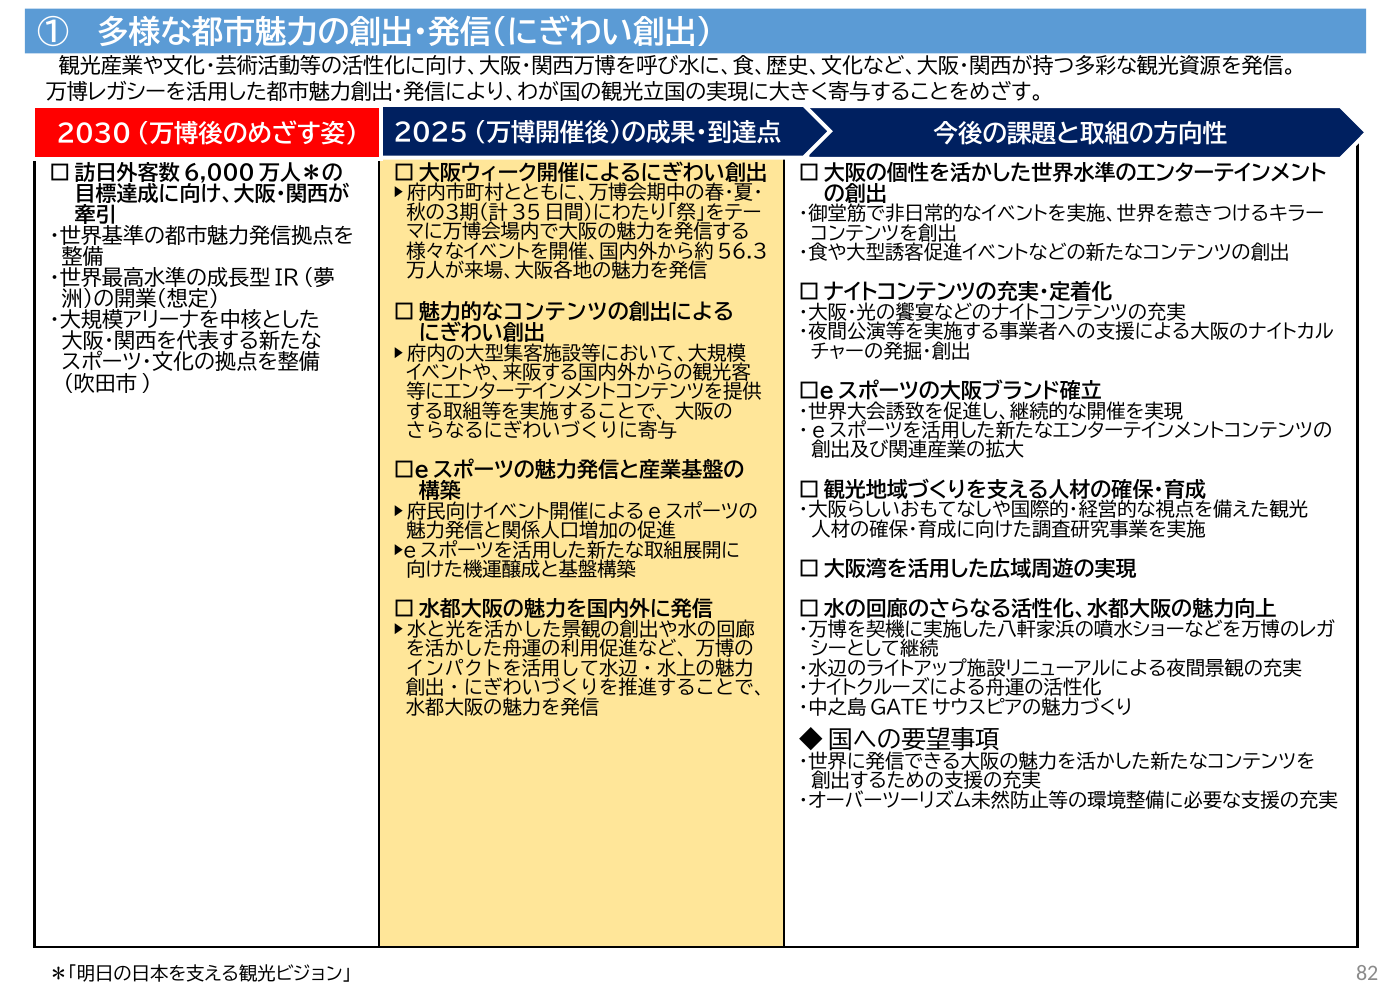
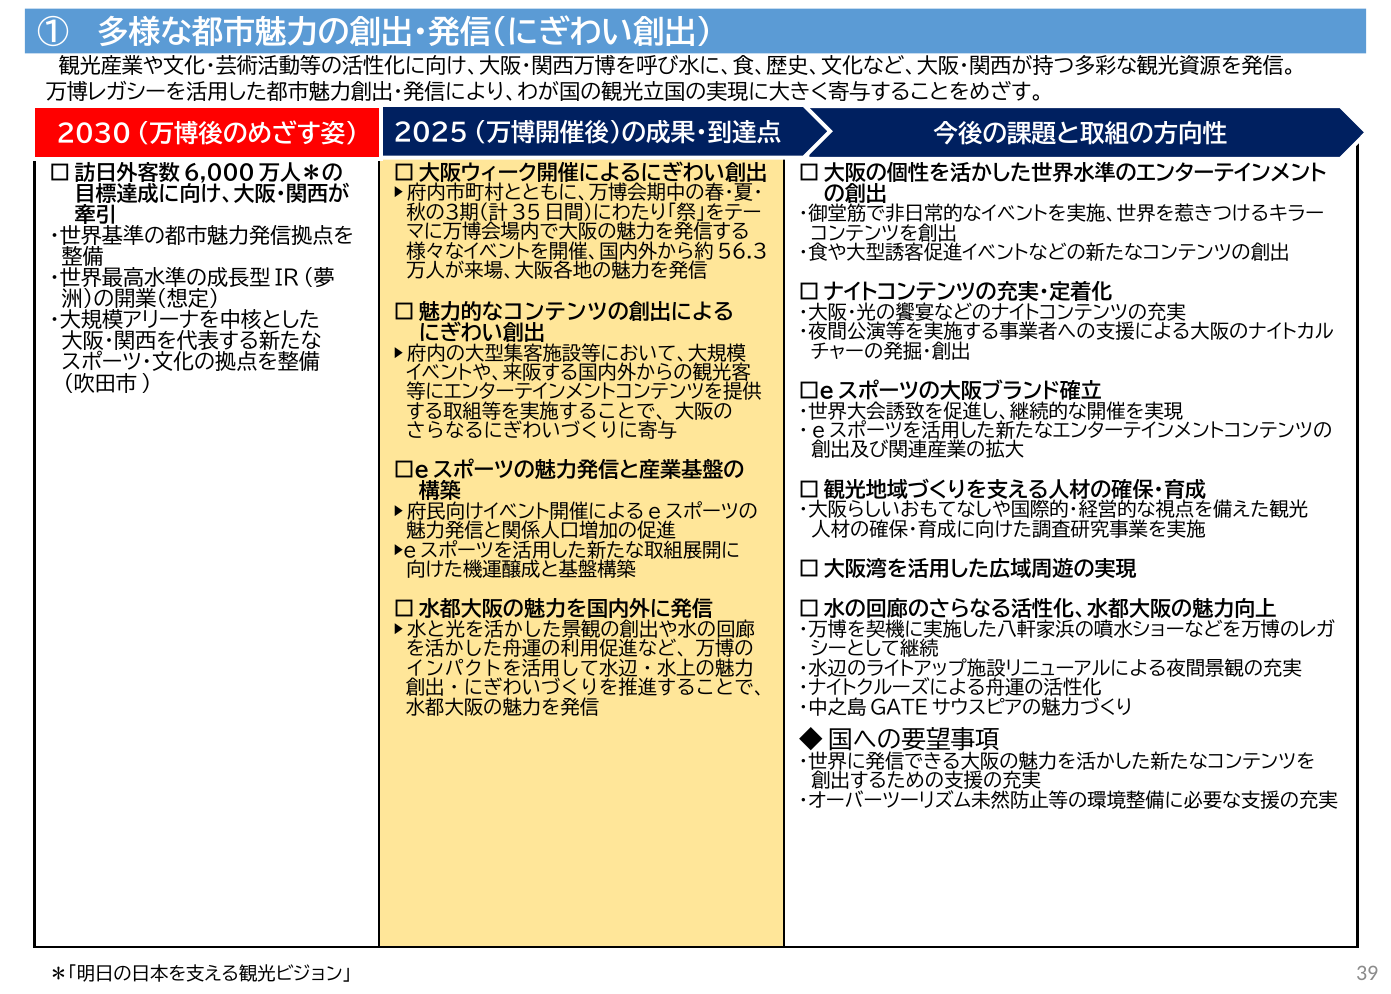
82: 82 -> 39 (1367, 972)
